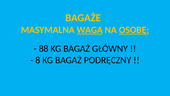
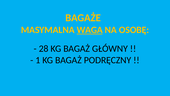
OSOBĘ underline: present -> none (134, 30)
88: 88 -> 28 (44, 48)
8: 8 -> 1 (38, 60)
